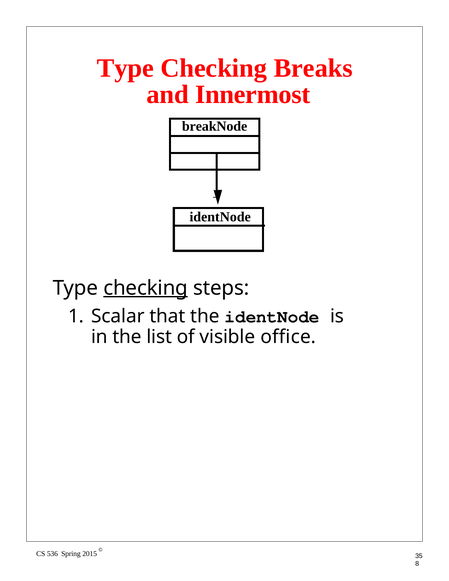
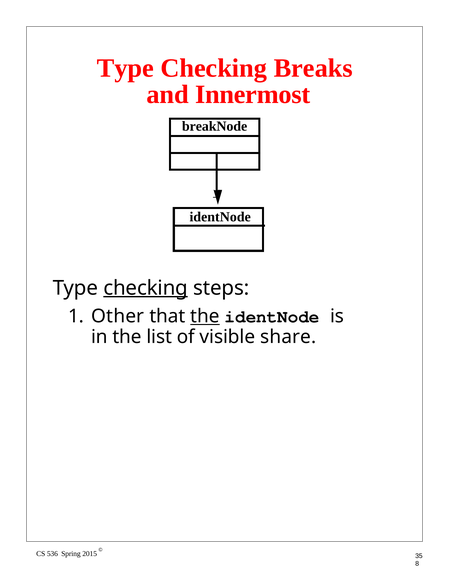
Scalar: Scalar -> Other (118, 316)
the underline: none -> present (205, 316)
office: office -> share (288, 337)
